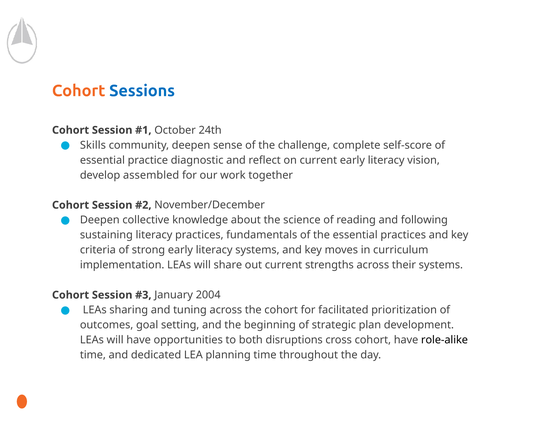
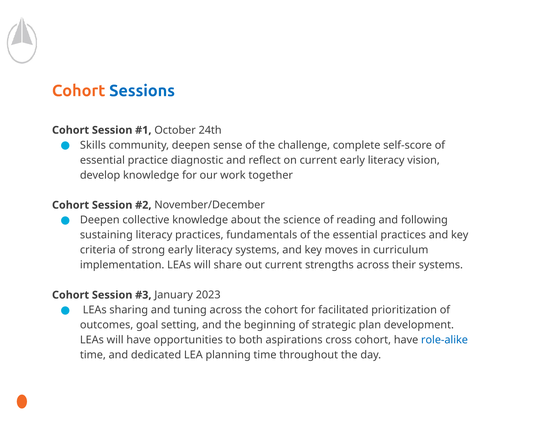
develop assembled: assembled -> knowledge (151, 175)
2004: 2004 -> 2023 (208, 295)
disruptions: disruptions -> aspirations (294, 341)
role-alike colour: black -> blue (445, 341)
